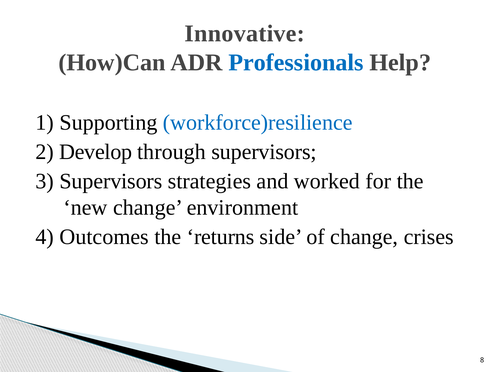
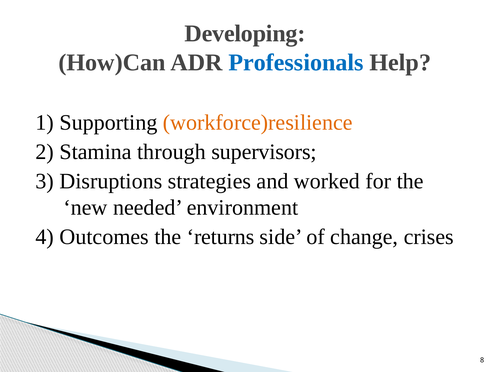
Innovative: Innovative -> Developing (245, 33)
workforce)resilience colour: blue -> orange (258, 123)
Develop: Develop -> Stamina (96, 152)
3 Supervisors: Supervisors -> Disruptions (111, 181)
new change: change -> needed (148, 208)
